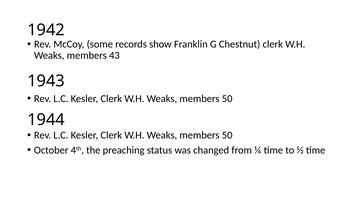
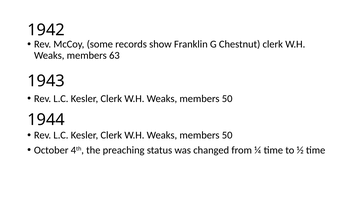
43: 43 -> 63 (114, 56)
